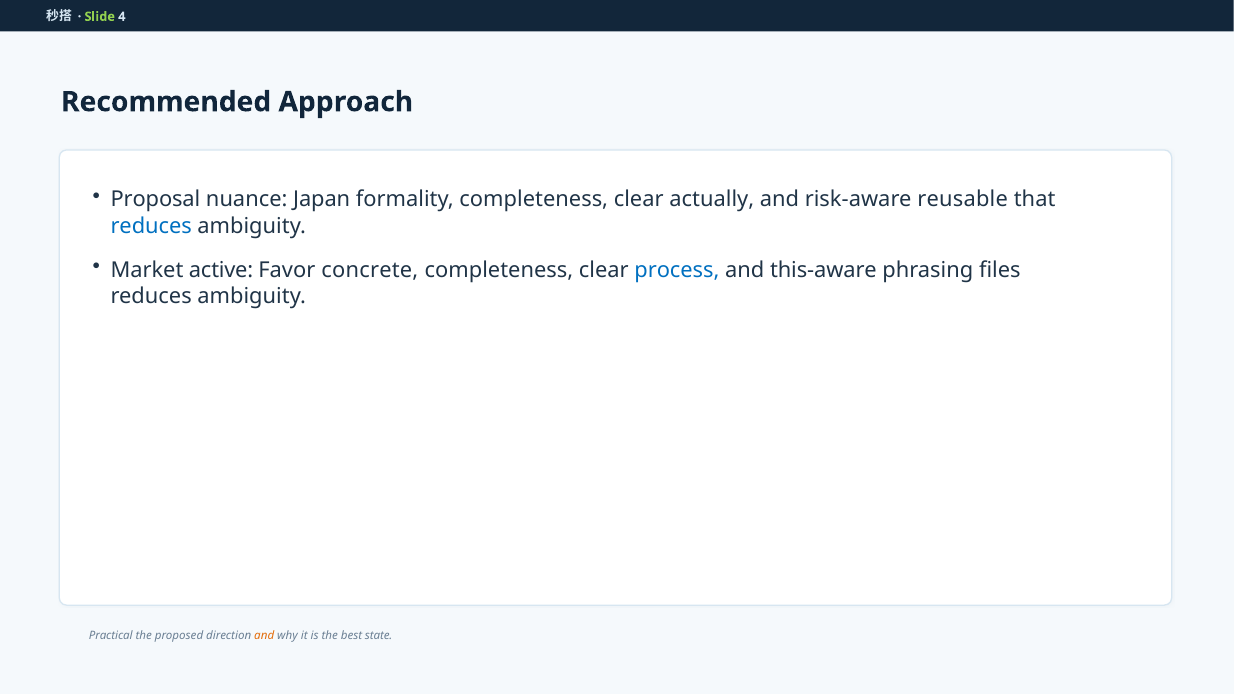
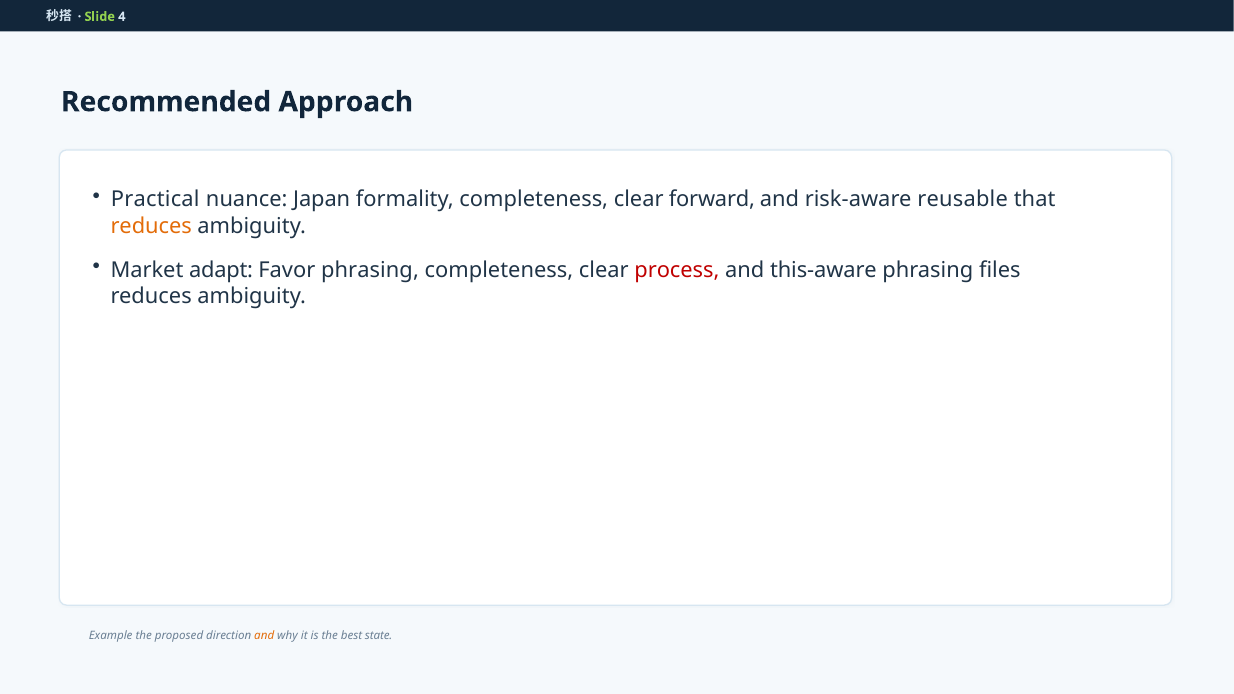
Proposal: Proposal -> Practical (155, 200)
actually: actually -> forward (712, 200)
reduces colour: blue -> orange (151, 226)
active: active -> adapt (221, 270)
Favor concrete: concrete -> phrasing (370, 270)
process colour: blue -> red (677, 270)
Practical: Practical -> Example (111, 636)
